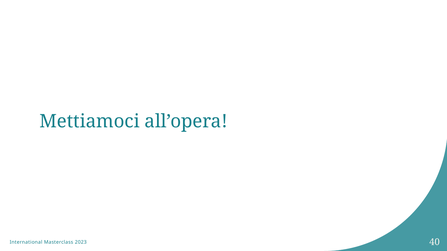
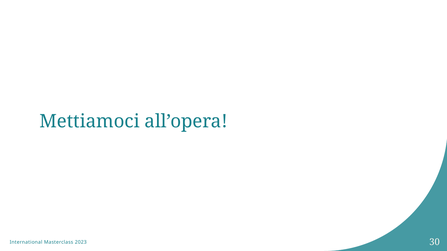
40: 40 -> 30 (435, 242)
